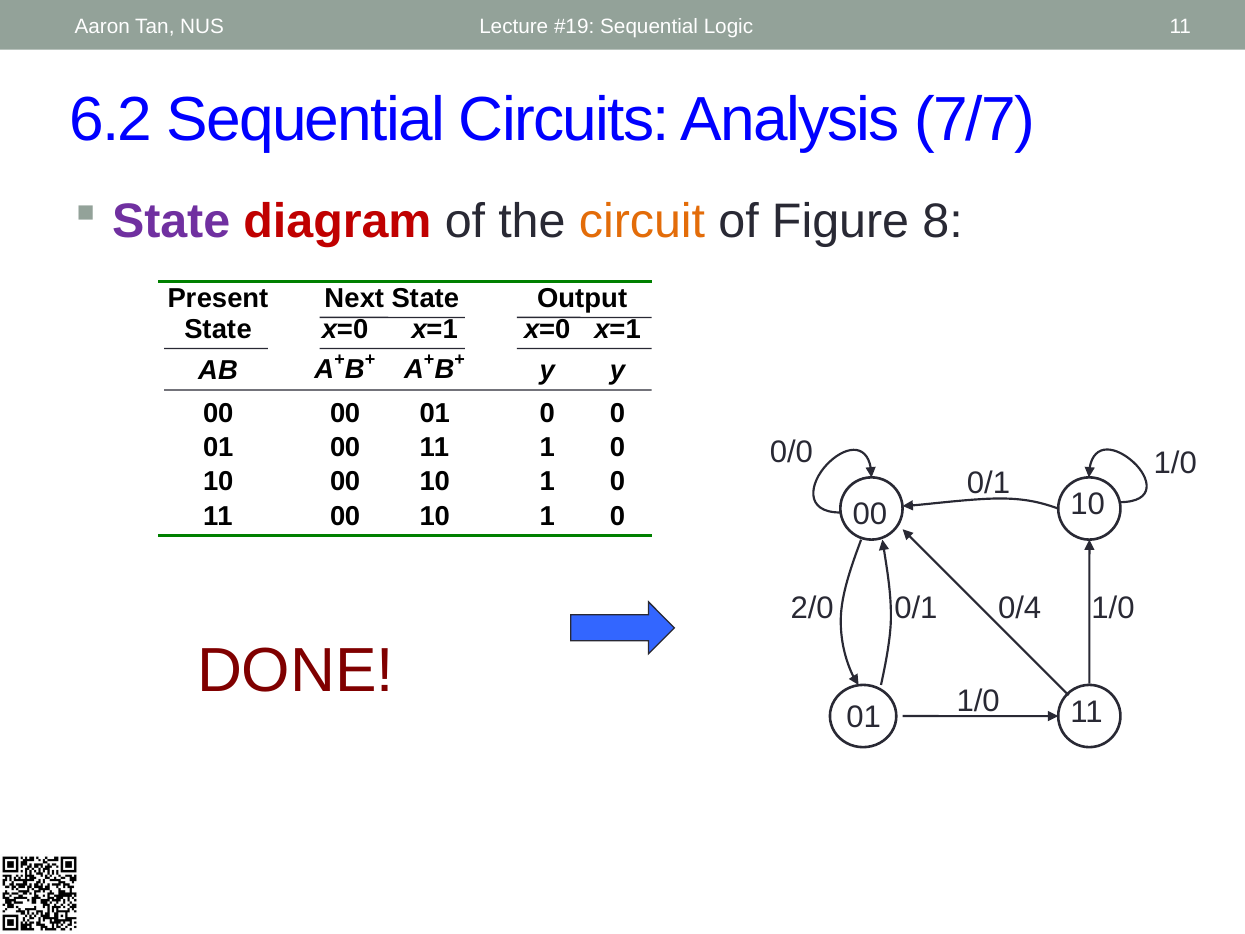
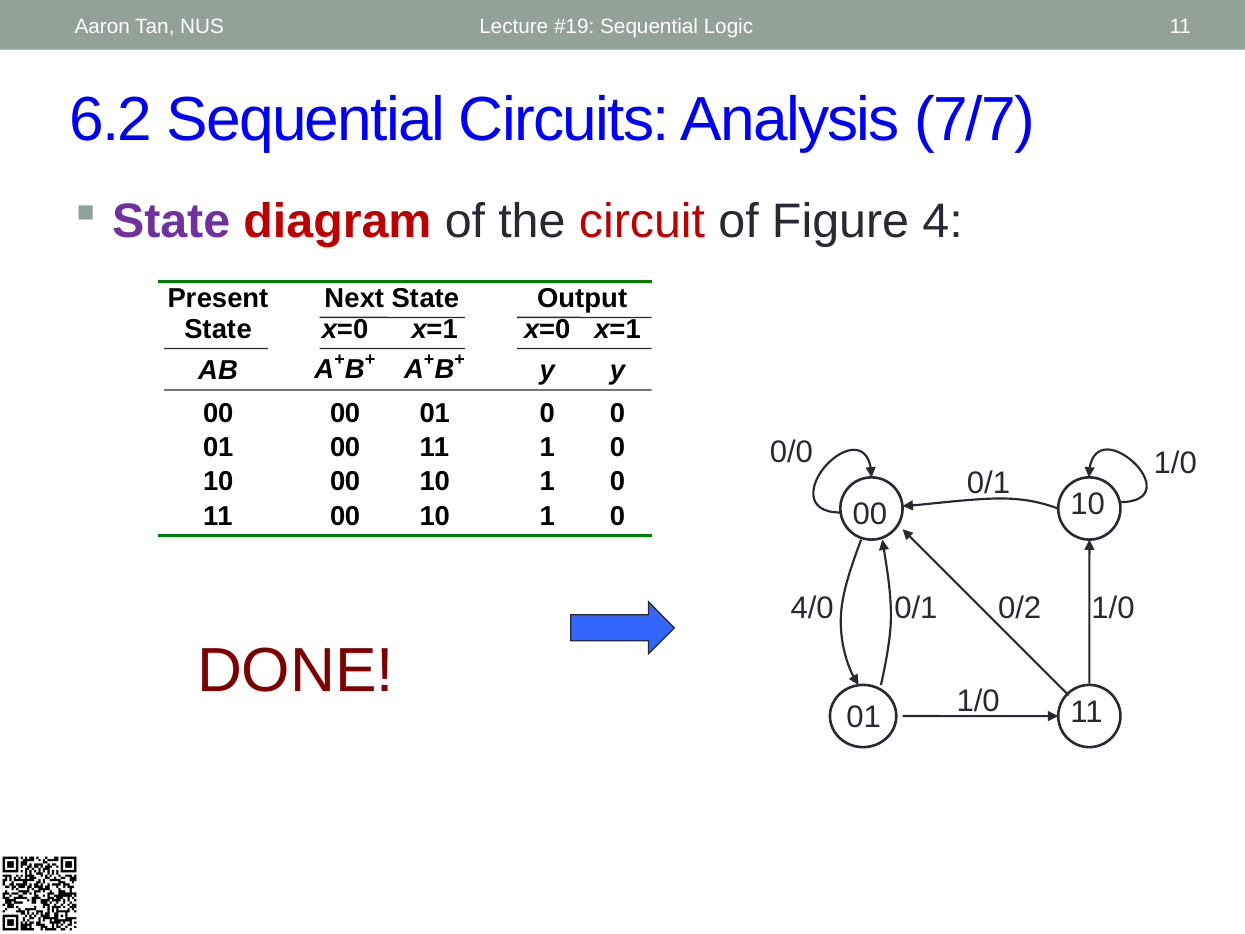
circuit colour: orange -> red (642, 222)
8: 8 -> 4 (943, 222)
2/0: 2/0 -> 4/0 (812, 608)
0/4: 0/4 -> 0/2 (1020, 608)
